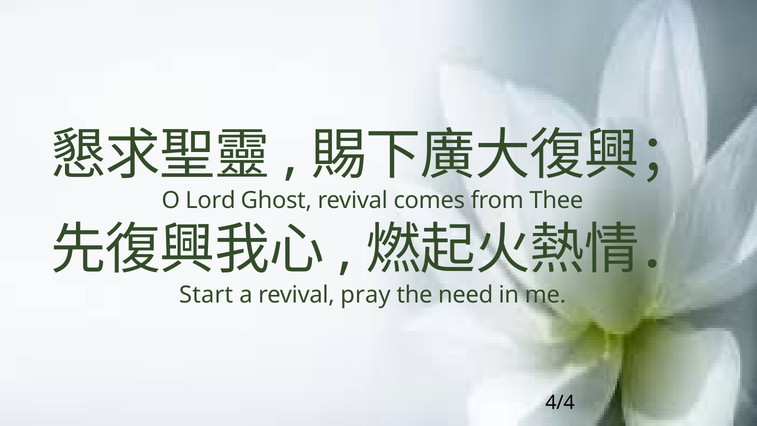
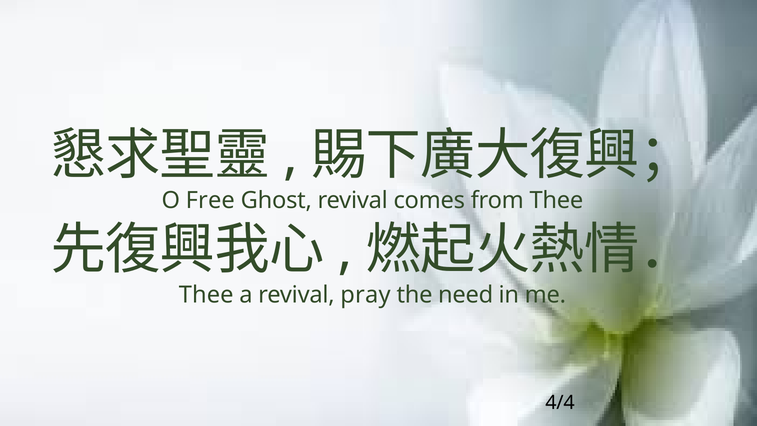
Lord: Lord -> Free (210, 200)
Start: Start -> Thee (206, 295)
